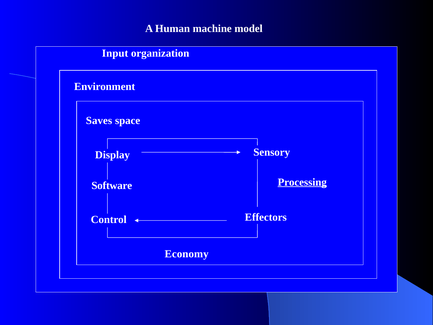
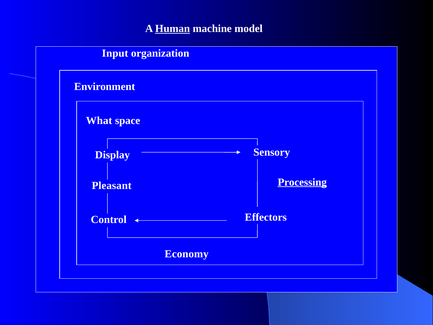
Human underline: none -> present (173, 29)
Saves: Saves -> What (99, 121)
Software: Software -> Pleasant (112, 185)
